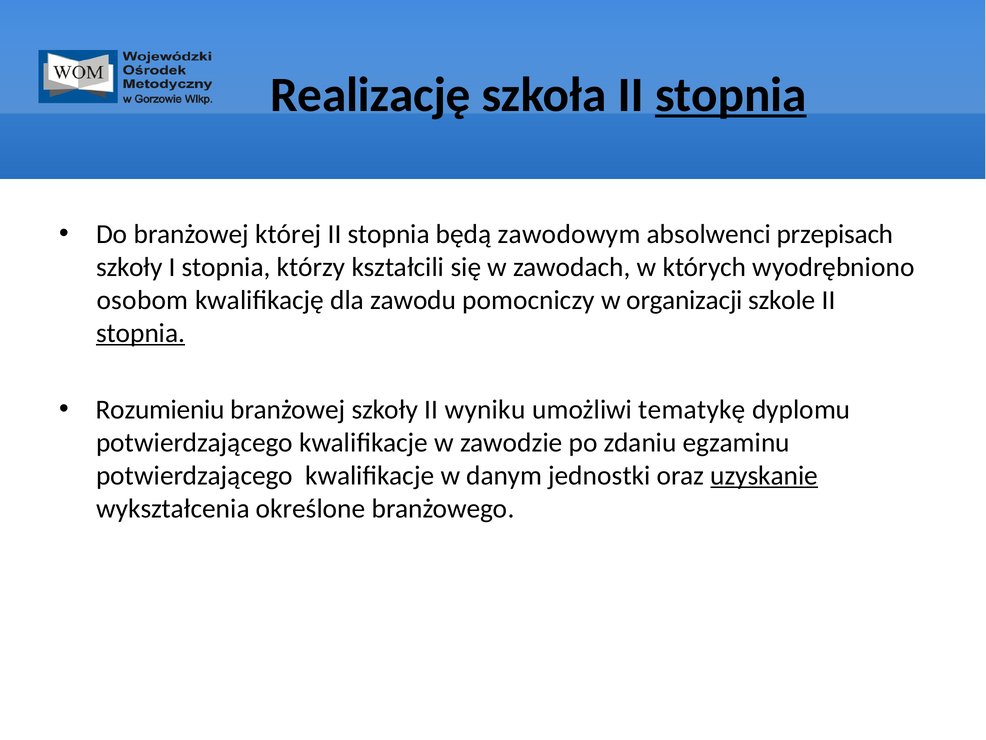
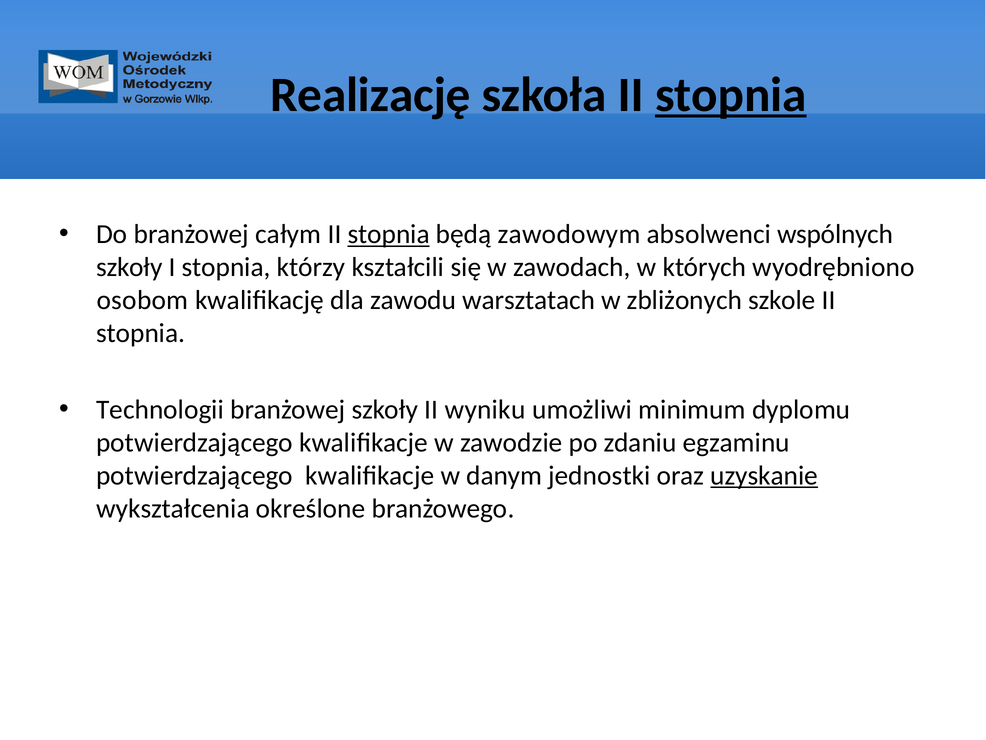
której: której -> całym (288, 234)
stopnia underline: none -> present (389, 234)
przepisach: przepisach -> wspólnych (835, 234)
pomocniczy: pomocniczy -> warsztatach (529, 300)
organizacji: organizacji -> zbliżonych (684, 300)
stopnia underline: present -> none (141, 333)
Rozumieniu: Rozumieniu -> Technologii (160, 410)
tematykę: tematykę -> minimum (692, 410)
